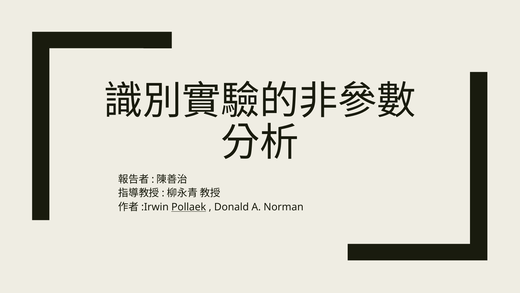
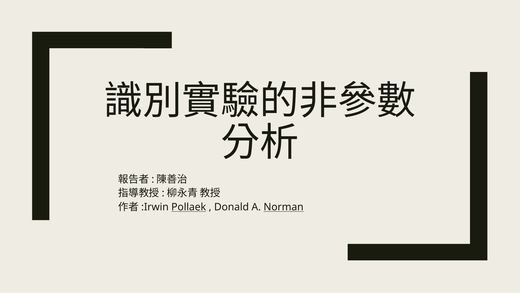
Norman underline: none -> present (284, 207)
